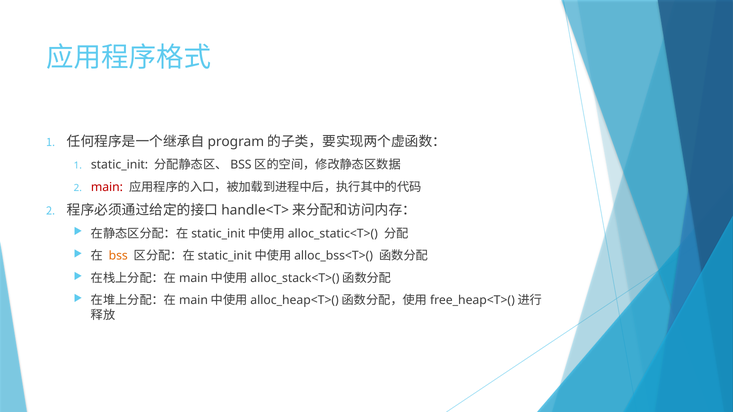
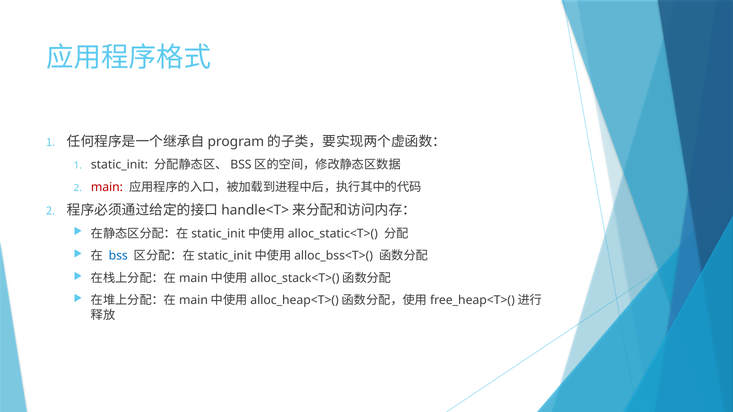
bss colour: orange -> blue (118, 256)
